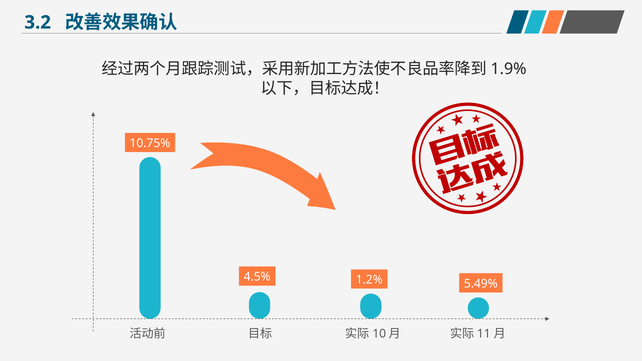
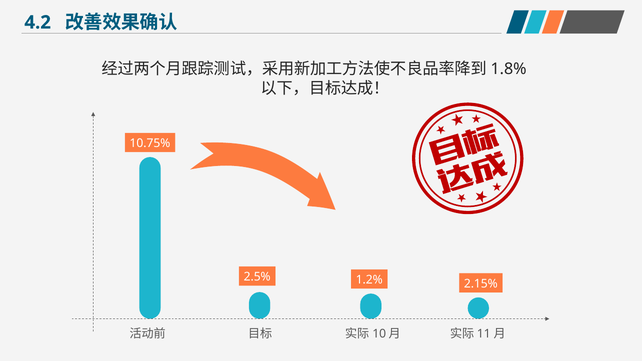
3.2: 3.2 -> 4.2 (38, 22)
1.9%: 1.9% -> 1.8% (509, 69)
4.5%: 4.5% -> 2.5% (257, 277)
5.49%: 5.49% -> 2.15% (481, 284)
